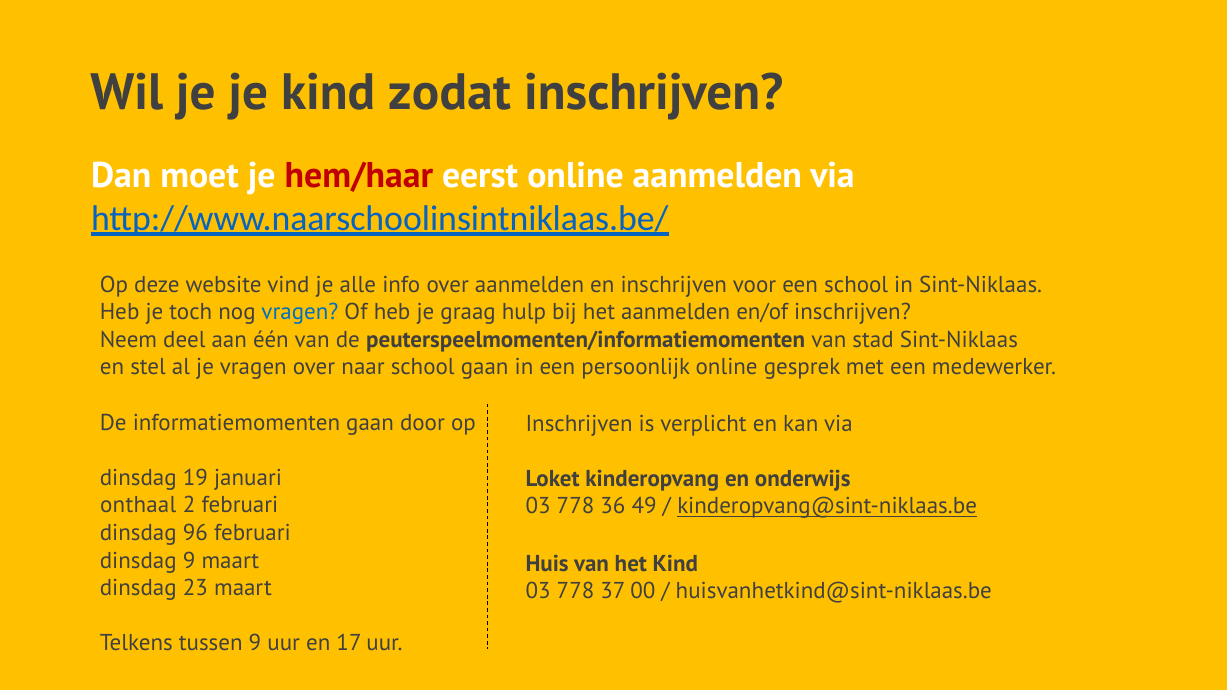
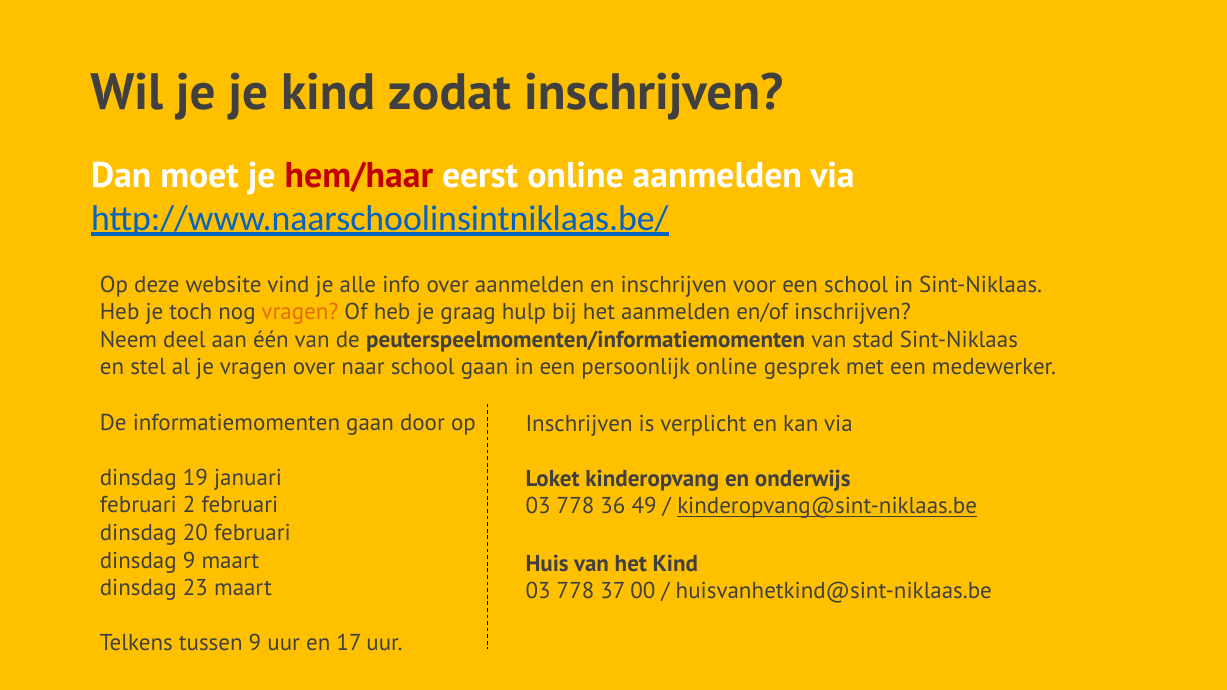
vragen colour: blue -> orange (300, 312)
onthaal: onthaal -> februari (138, 505)
96: 96 -> 20 (195, 533)
